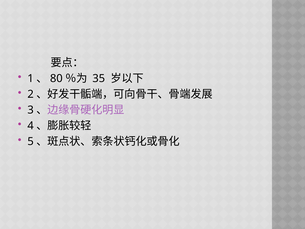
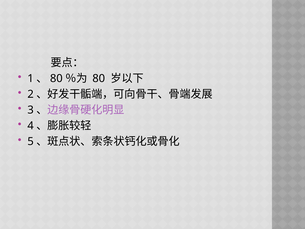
35: 35 -> 80 (99, 78)
